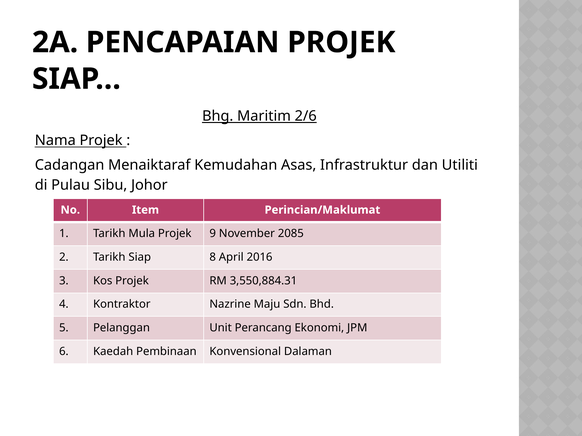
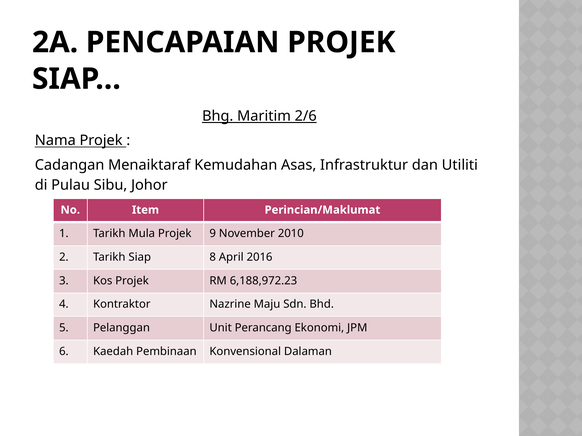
2085: 2085 -> 2010 (291, 234)
3,550,884.31: 3,550,884.31 -> 6,188,972.23 (263, 281)
